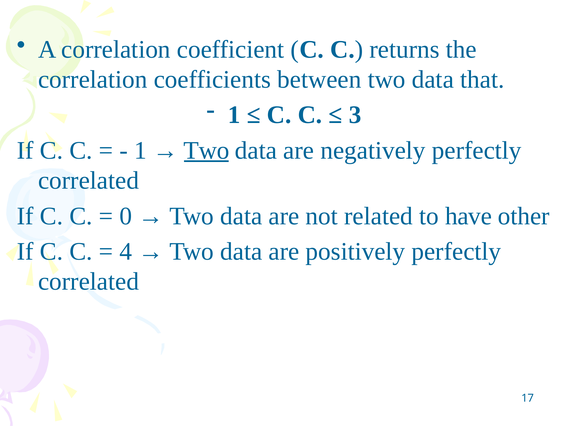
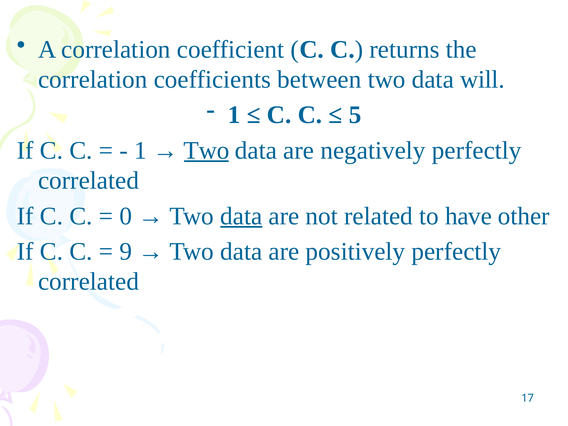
that: that -> will (482, 80)
3: 3 -> 5 (355, 115)
data underline: none -> present (241, 216)
4: 4 -> 9 (126, 251)
